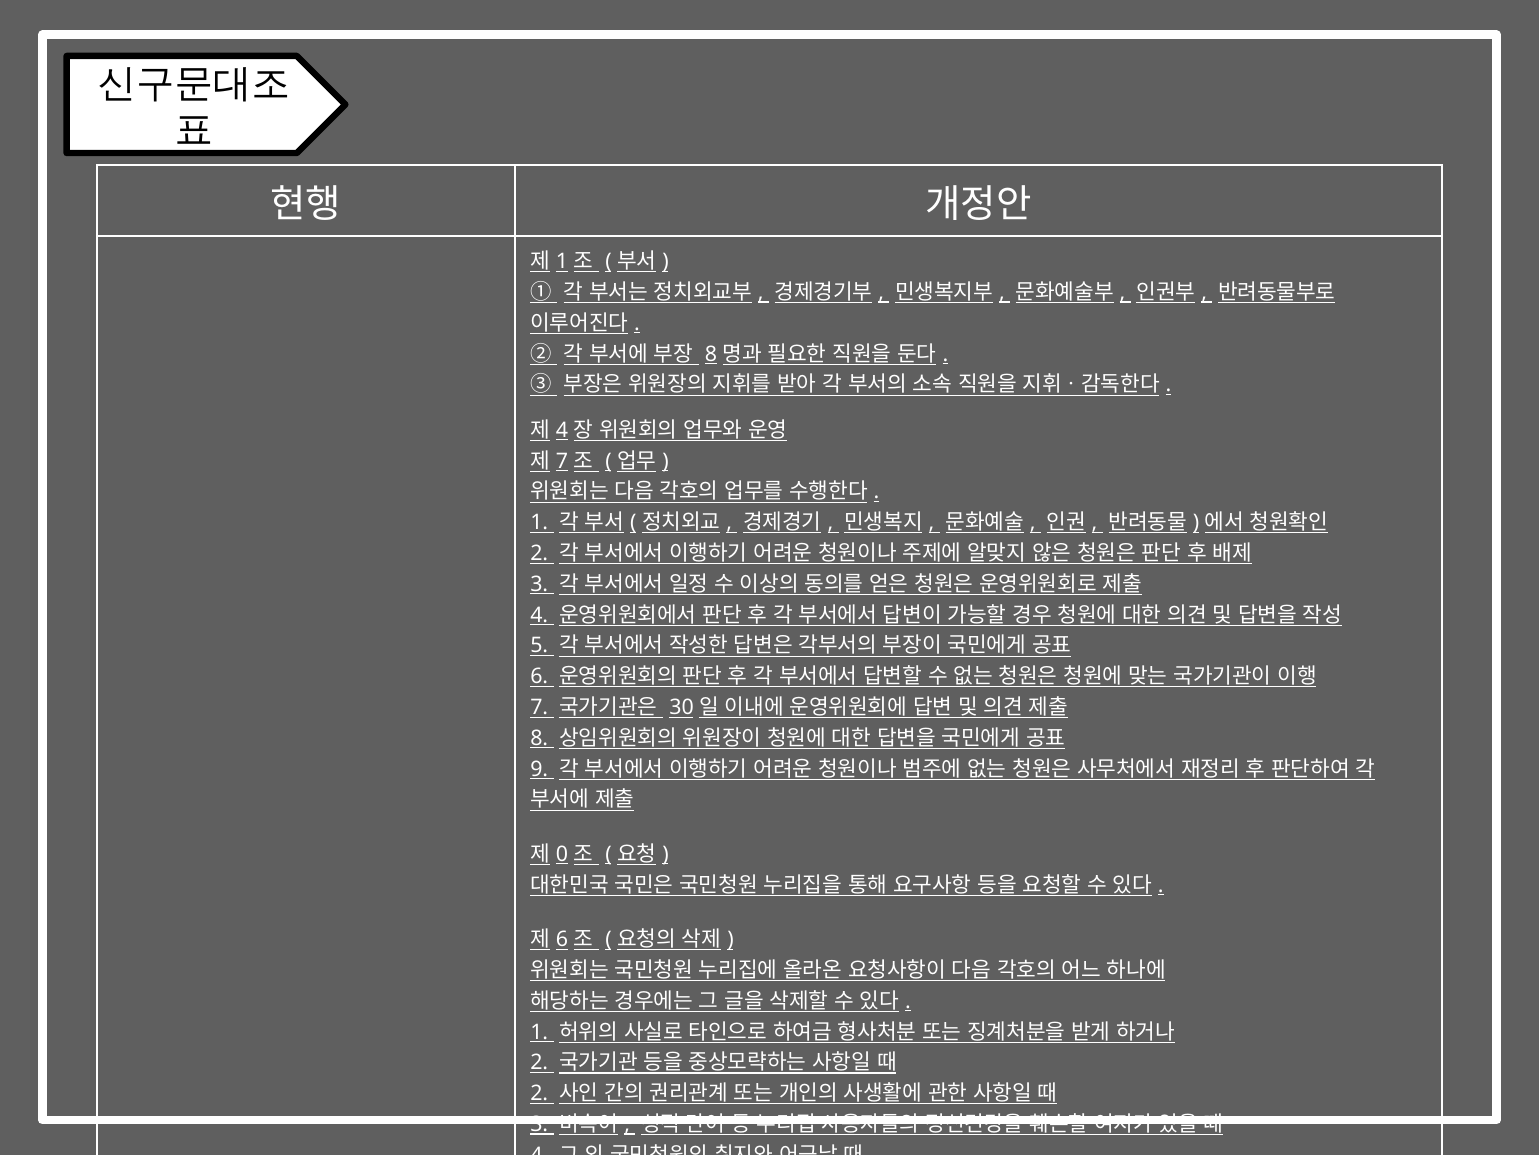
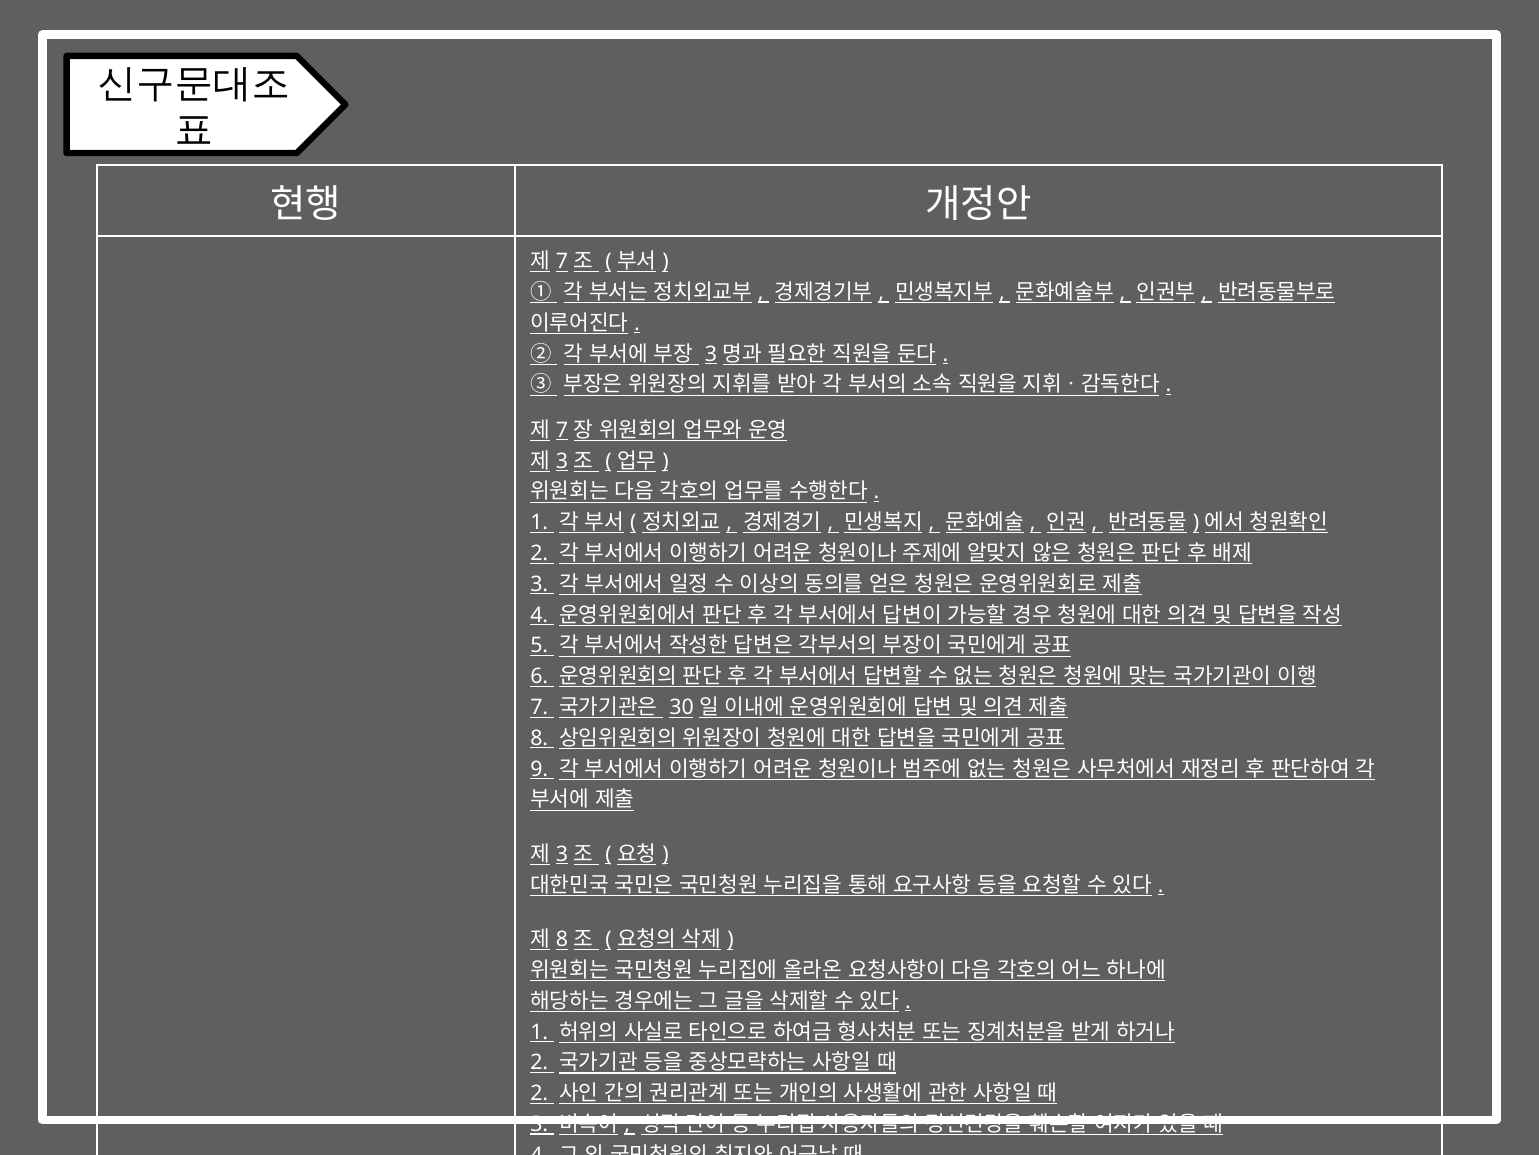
1: 1 -> 7 (562, 261)
8: 8 -> 3 (711, 354)
4: 4 -> 7 (562, 430)
7: 7 -> 3 (562, 461)
0: 0 -> 3 (562, 854)
6: 6 -> 8 (562, 939)
